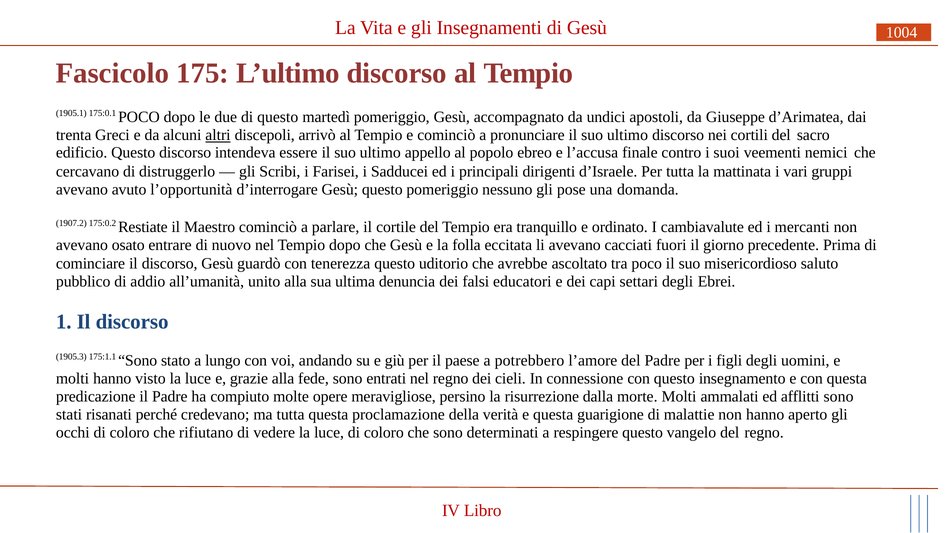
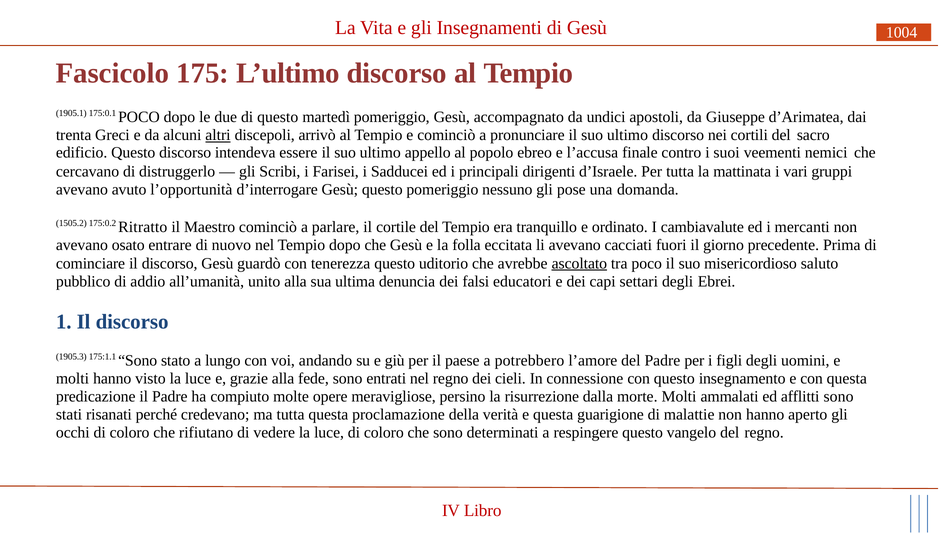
1907.2: 1907.2 -> 1505.2 (71, 223)
Restiate: Restiate -> Ritratto (143, 227)
ascoltato underline: none -> present (579, 263)
